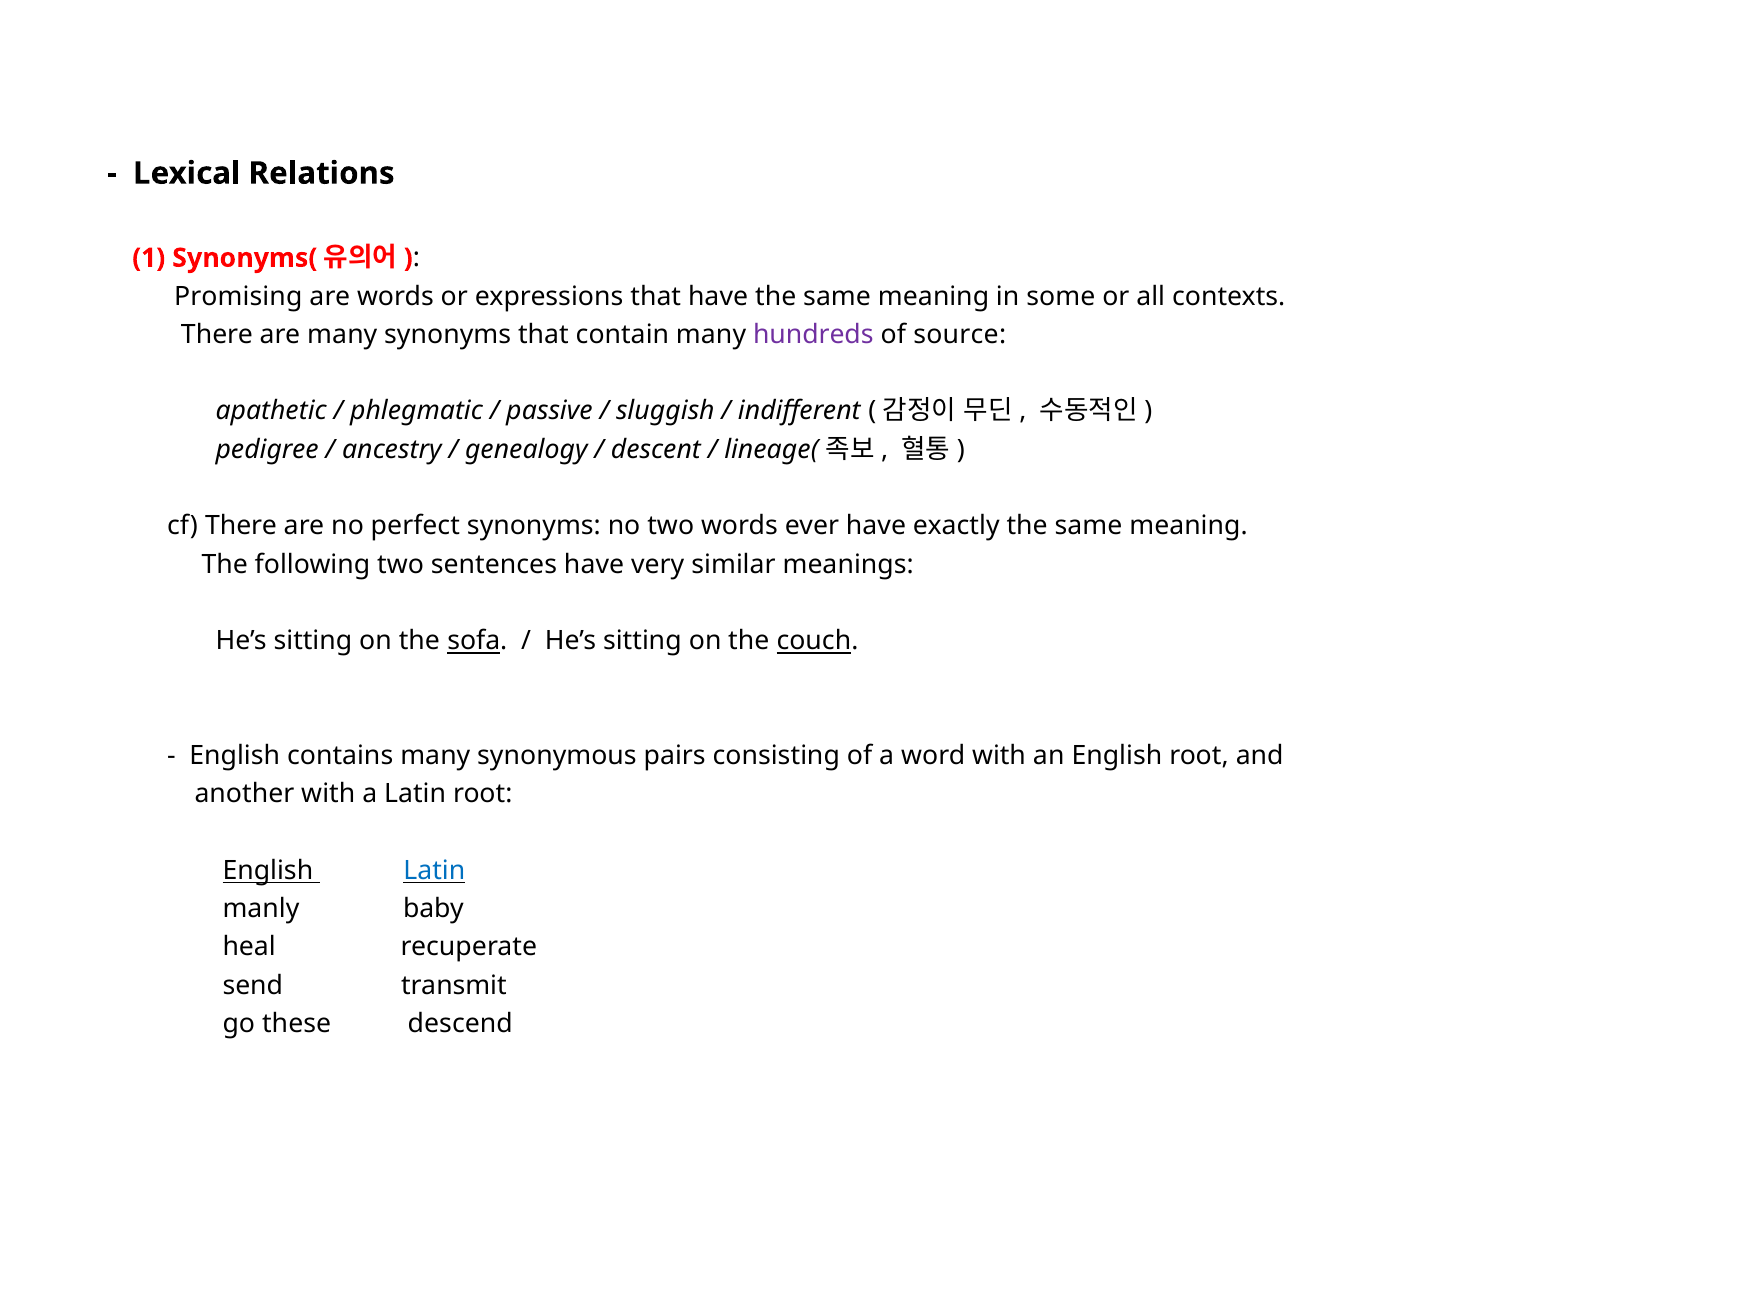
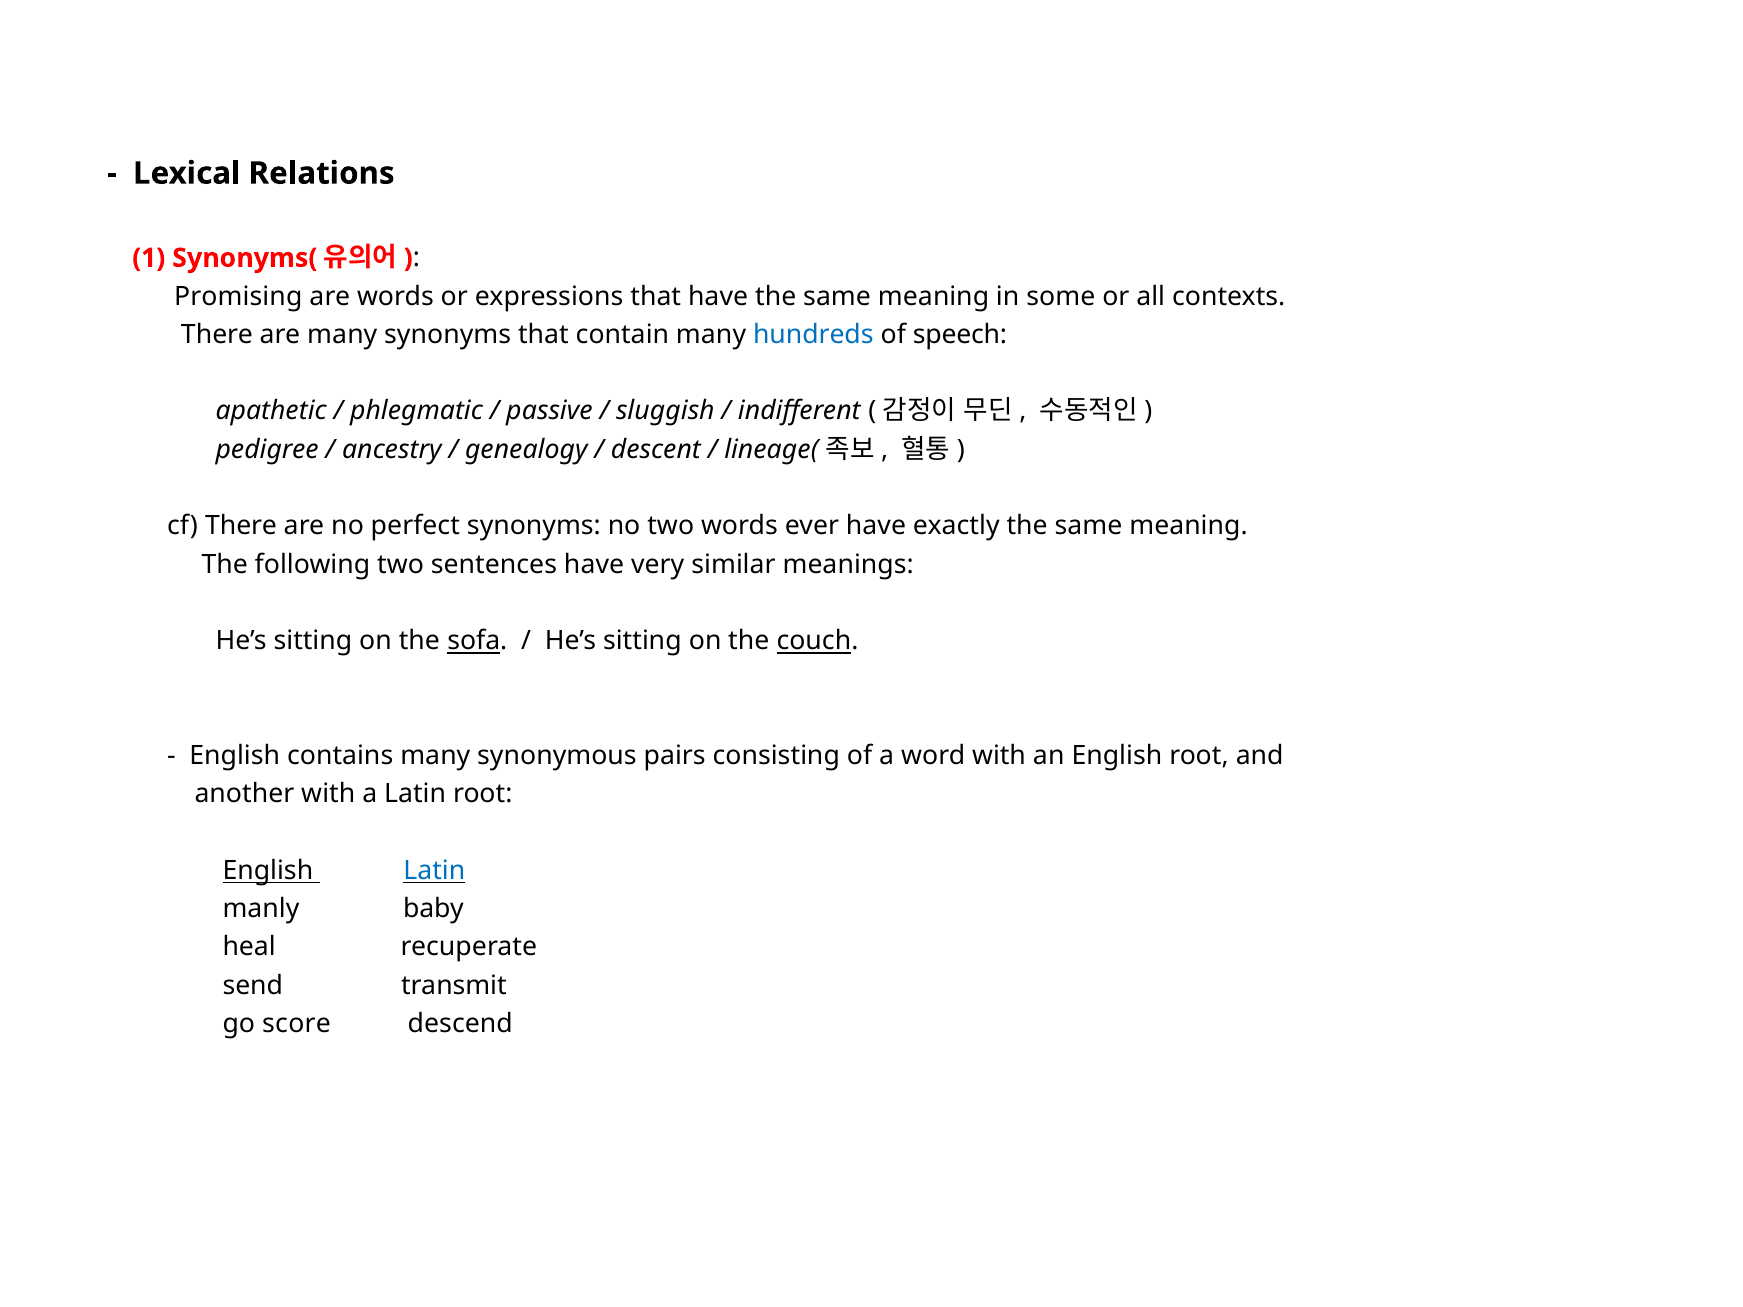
hundreds colour: purple -> blue (813, 335)
source: source -> speech (960, 335)
these: these -> score (297, 1024)
